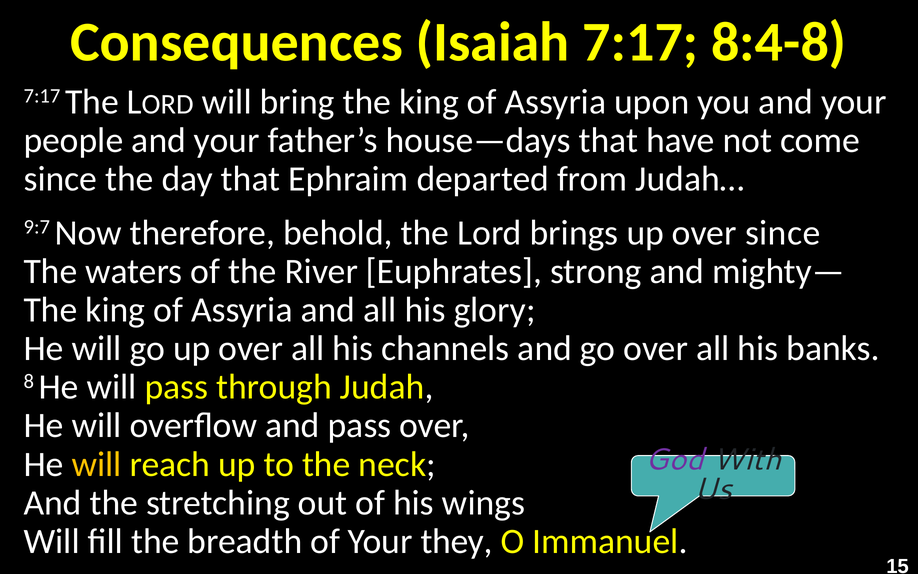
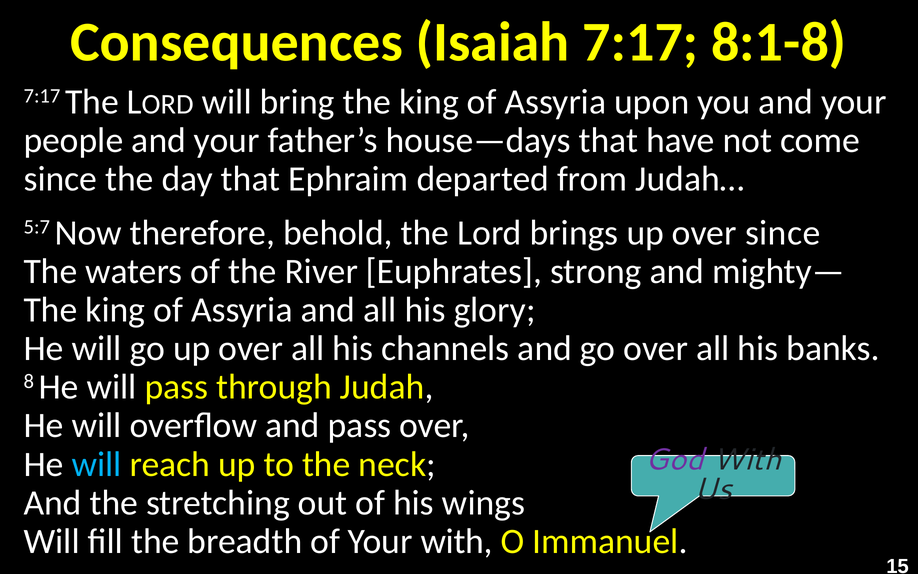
8:4-8: 8:4-8 -> 8:1-8 (779, 42)
9:7: 9:7 -> 5:7 (37, 227)
will colour: yellow -> light blue (97, 464)
Your they: they -> with (457, 541)
